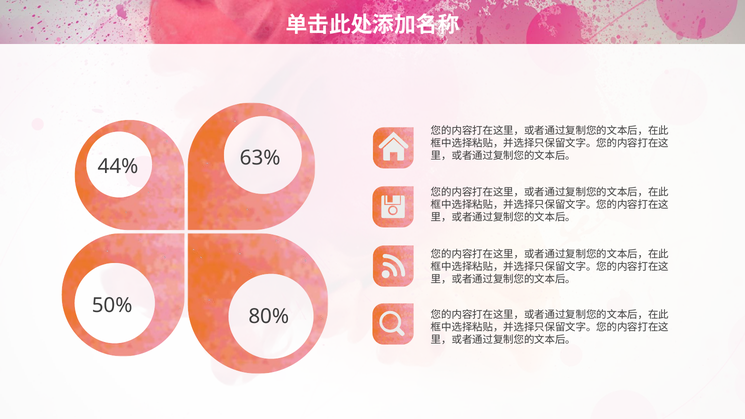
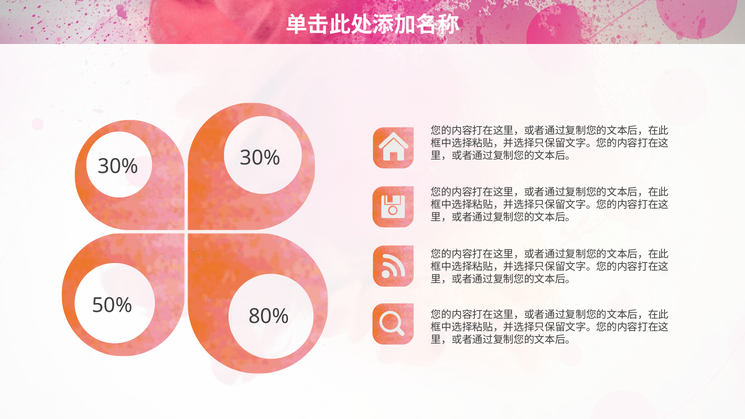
63%: 63% -> 30% (260, 158)
44%: 44% -> 30% (118, 167)
